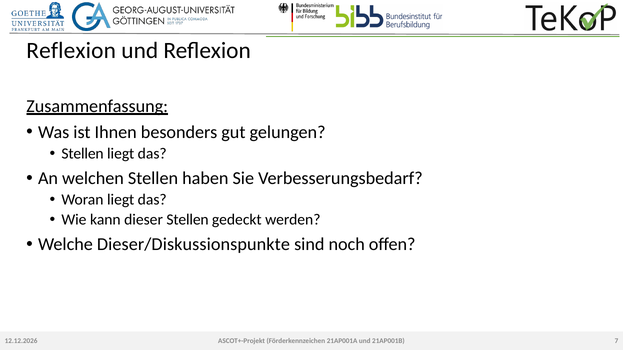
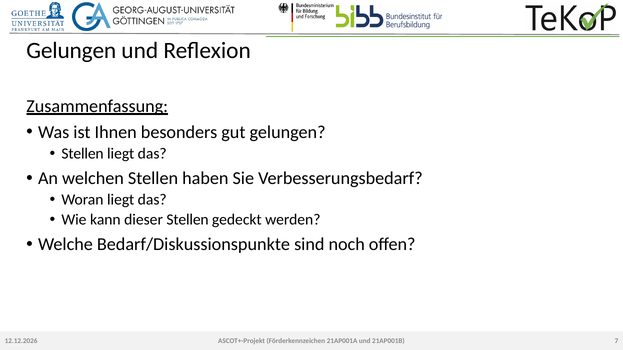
Reflexion: Reflexion -> Gelungen (71, 50)
Dieser/Diskussionspunkte: Dieser/Diskussionspunkte -> Bedarf/Diskussionspunkte (193, 245)
